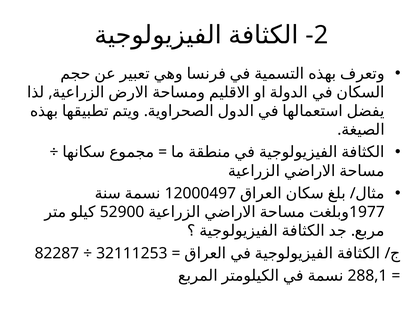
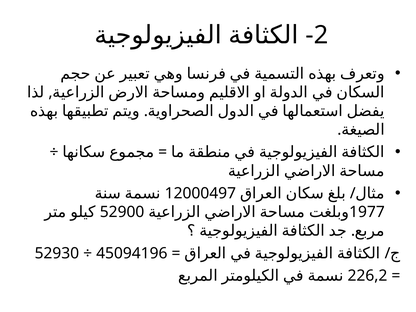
82287: 82287 -> 52930 (57, 253)
32111253: 32111253 -> 45094196 (132, 253)
288,1: 288,1 -> 226,2 (367, 276)
